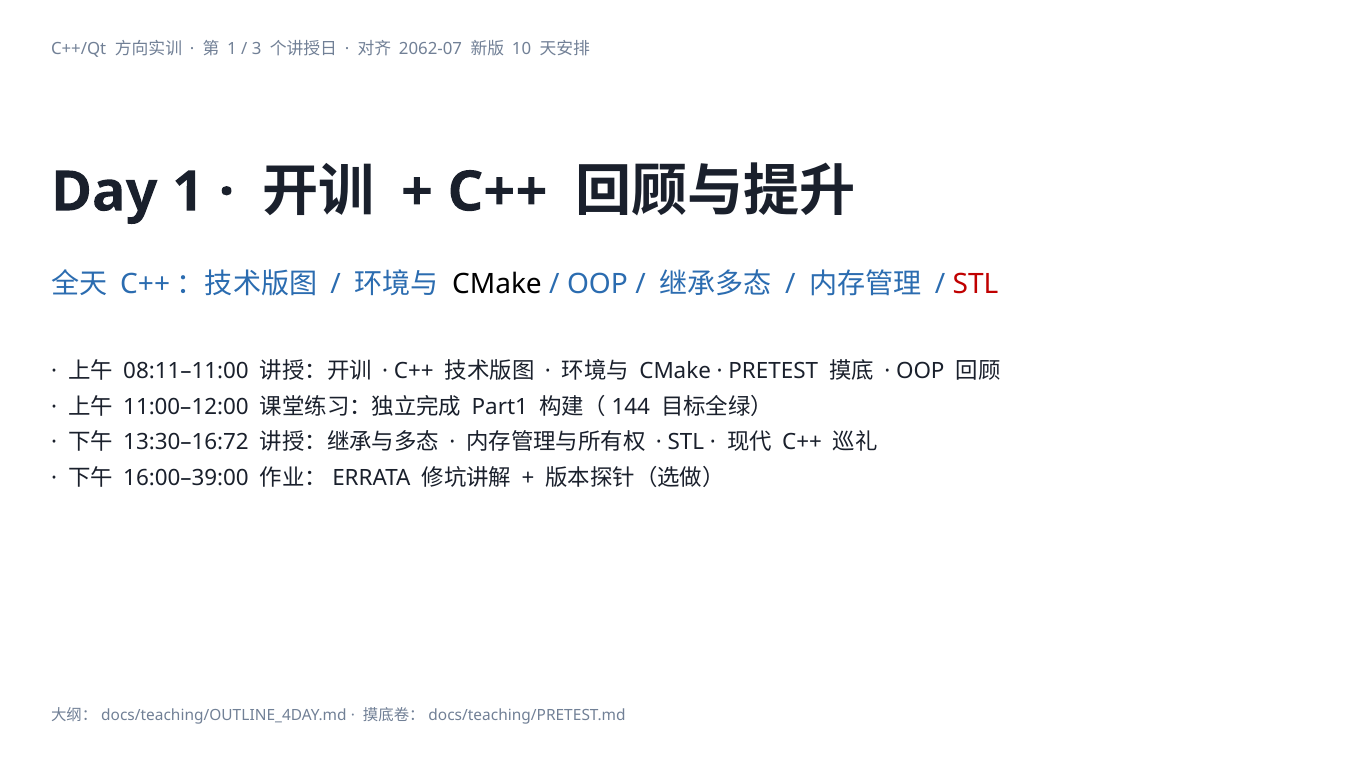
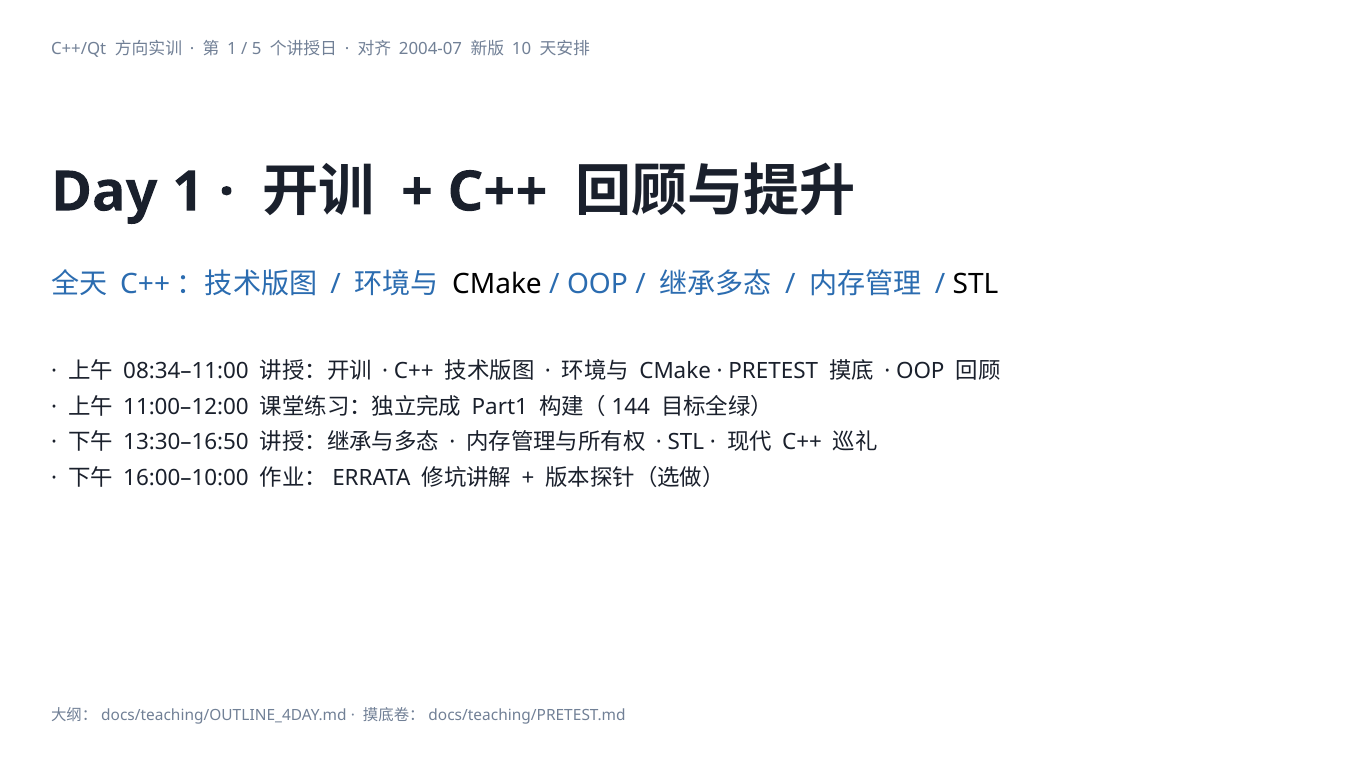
3: 3 -> 5 (257, 49)
2062-07: 2062-07 -> 2004-07 (431, 49)
STL colour: red -> black (976, 284)
08:11–11:00: 08:11–11:00 -> 08:34–11:00 (186, 371)
13:30–16:72: 13:30–16:72 -> 13:30–16:50 (186, 442)
16:00–39:00: 16:00–39:00 -> 16:00–10:00 (186, 477)
